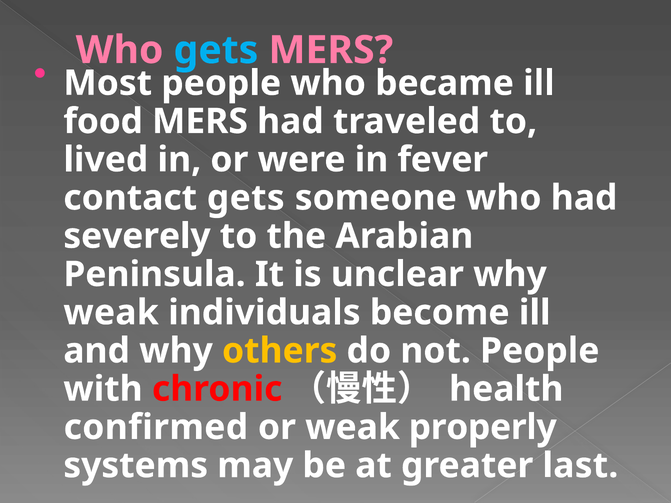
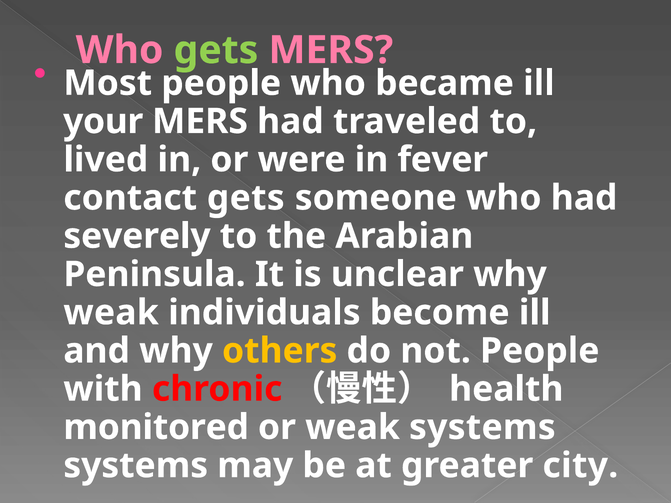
gets colour: light blue -> light green (216, 50)
food: food -> your (103, 121)
confirmed: confirmed -> monitored (156, 427)
weak properly: properly -> systems (482, 427)
last: last -> city (580, 466)
